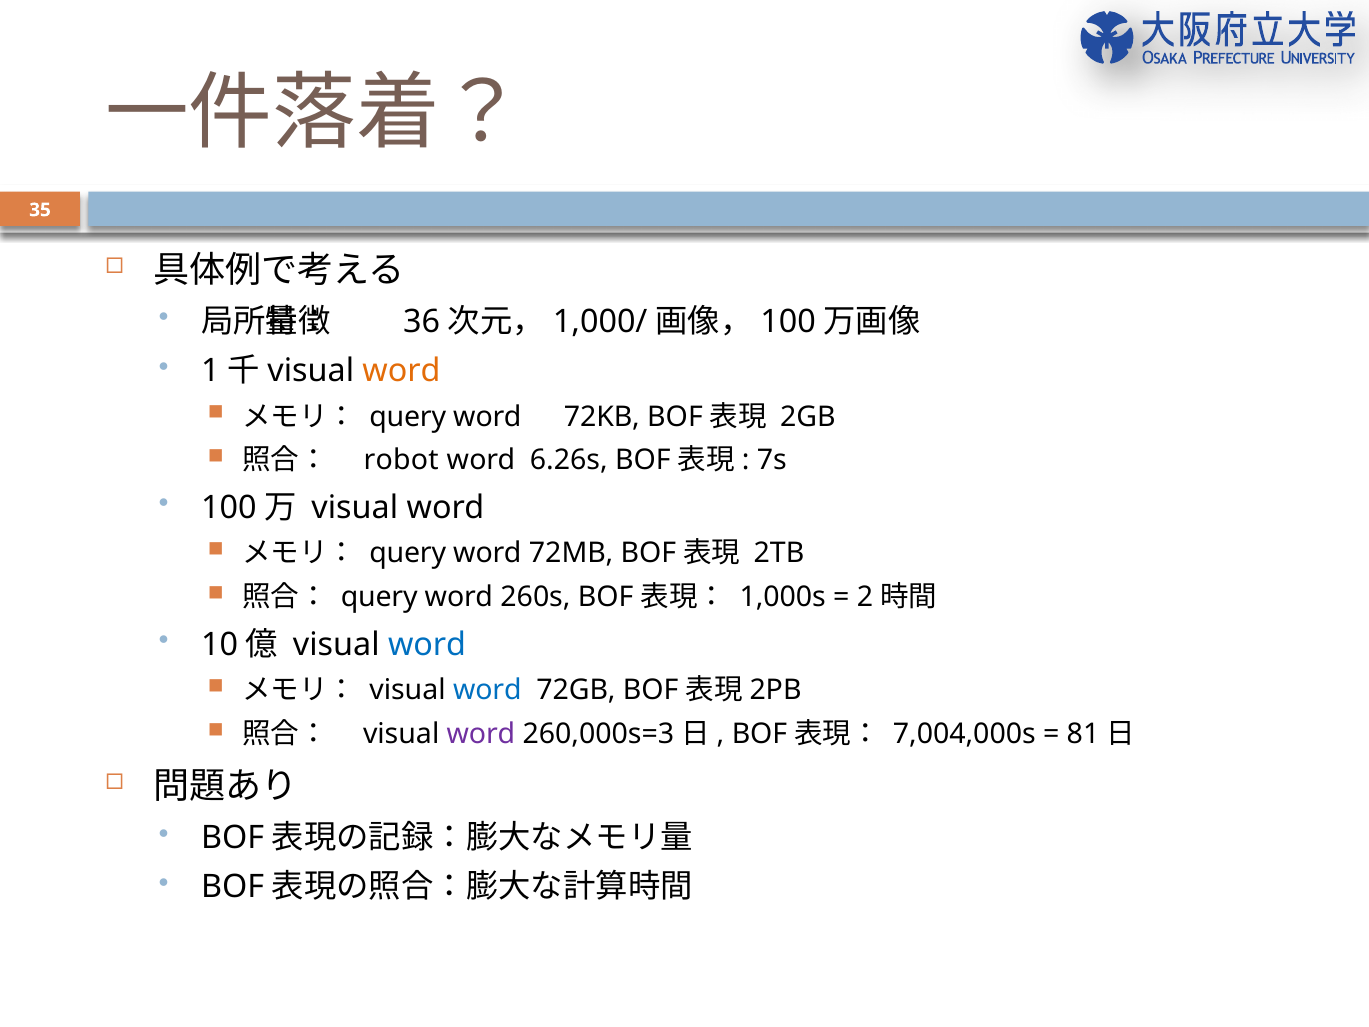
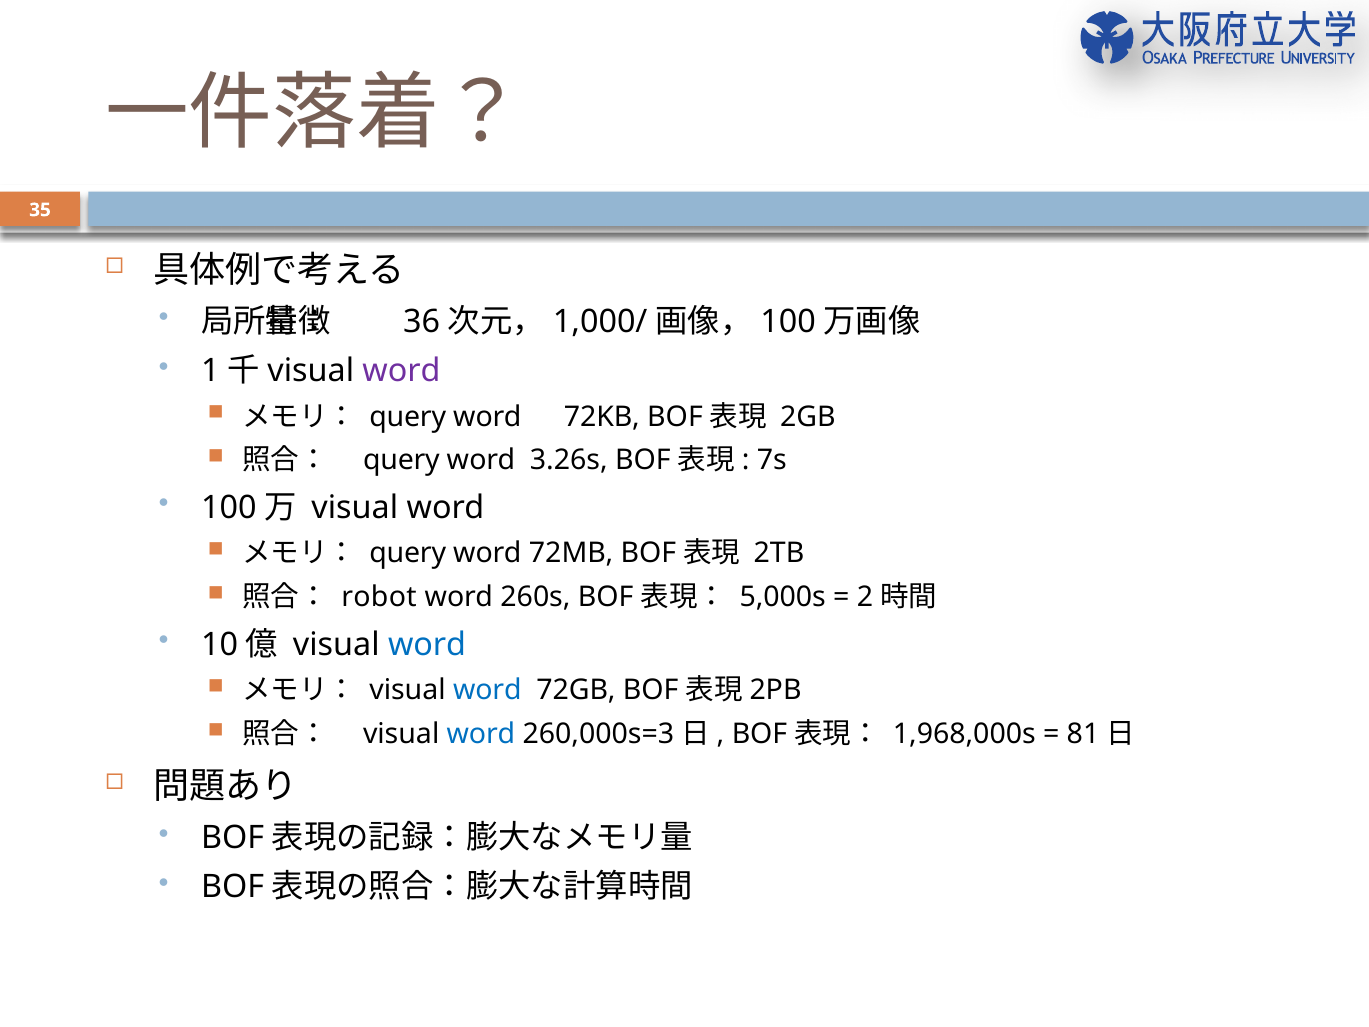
word colour: orange -> purple (401, 371)
robot: robot -> query (401, 460)
6.26s: 6.26s -> 3.26s (569, 460)
query: query -> robot (379, 597)
1,000s: 1,000s -> 5,000s (783, 597)
word colour: purple -> blue (481, 734)
7,004,000s: 7,004,000s -> 1,968,000s (964, 734)
